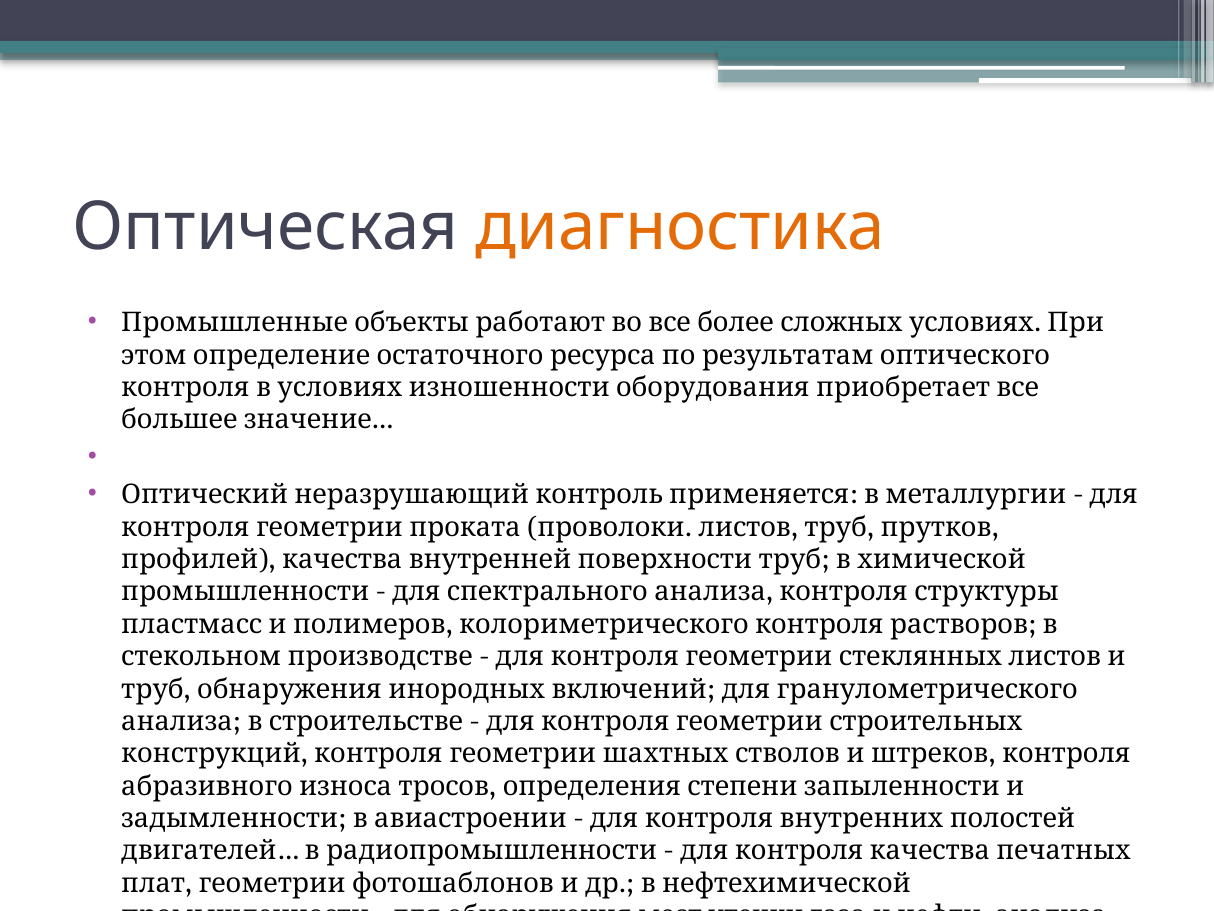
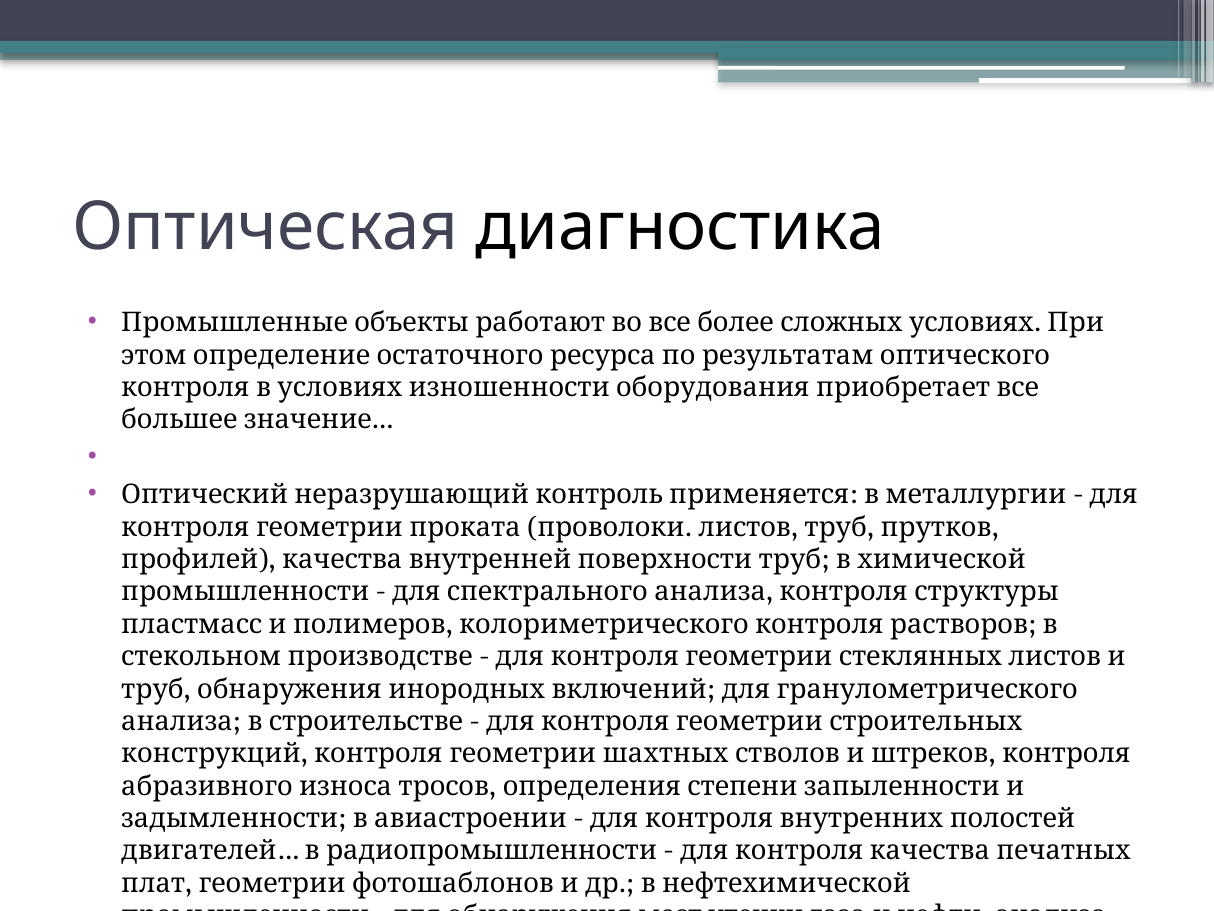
диагностика colour: orange -> black (681, 227)
